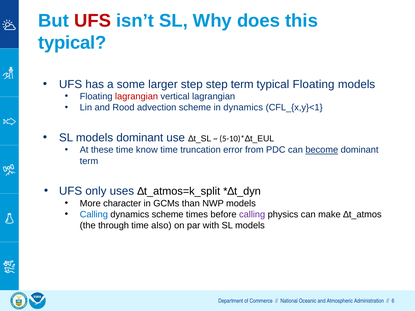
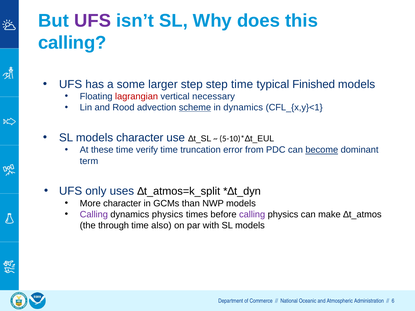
UFS colour: red -> purple (93, 21)
typical: typical -> calling (72, 43)
step term: term -> time (242, 84)
typical Floating: Floating -> Finished (314, 84)
vertical lagrangian: lagrangian -> necessary (214, 97)
scheme underline: none -> present (195, 108)
models dominant: dominant -> character (140, 138)
know: know -> verify (147, 150)
Calling colour: blue -> purple (94, 215)
dynamics scheme: scheme -> physics (168, 215)
